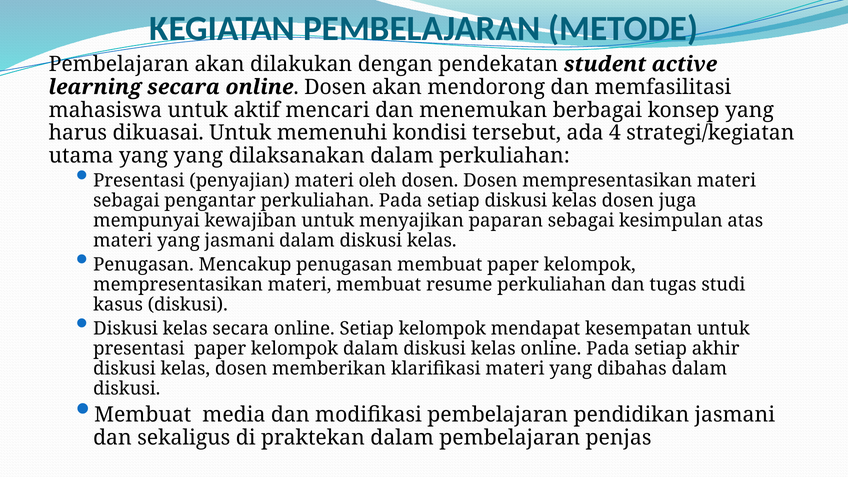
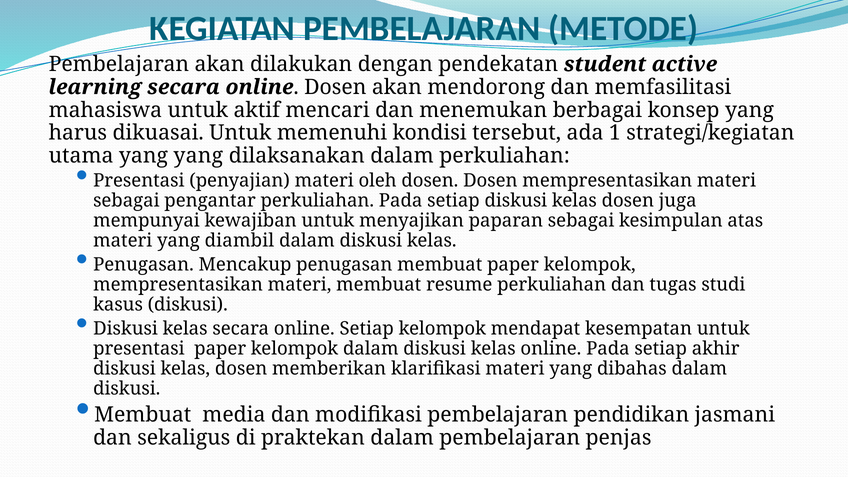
4: 4 -> 1 (615, 133)
yang jasmani: jasmani -> diambil (239, 241)
